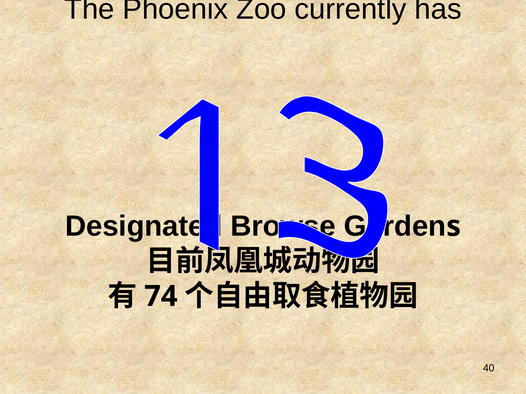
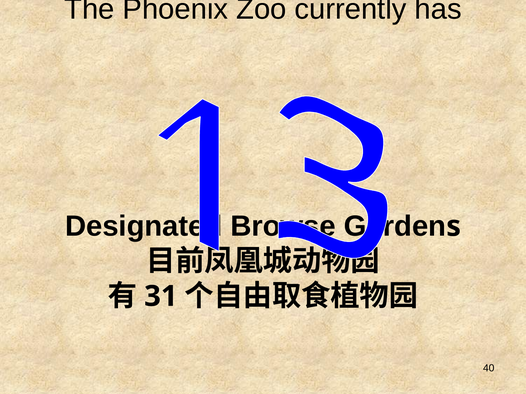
74: 74 -> 31 (161, 297)
